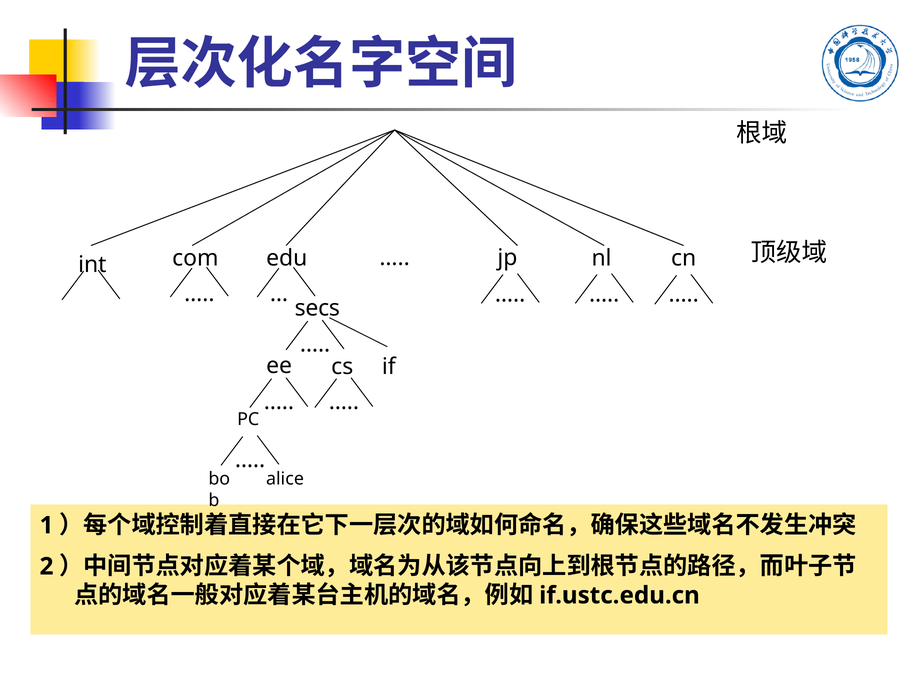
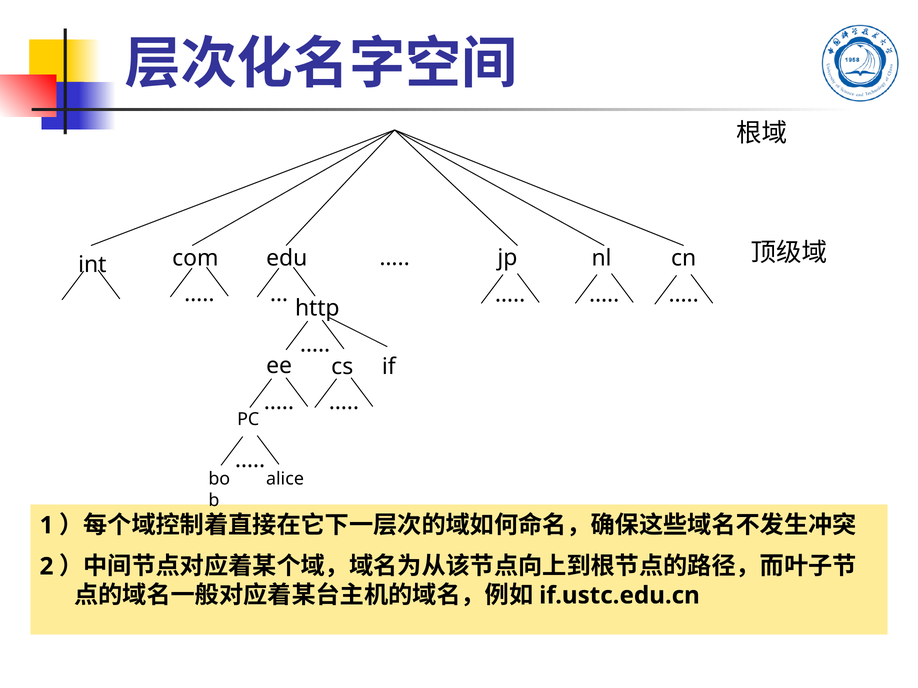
secs: secs -> http (317, 308)
